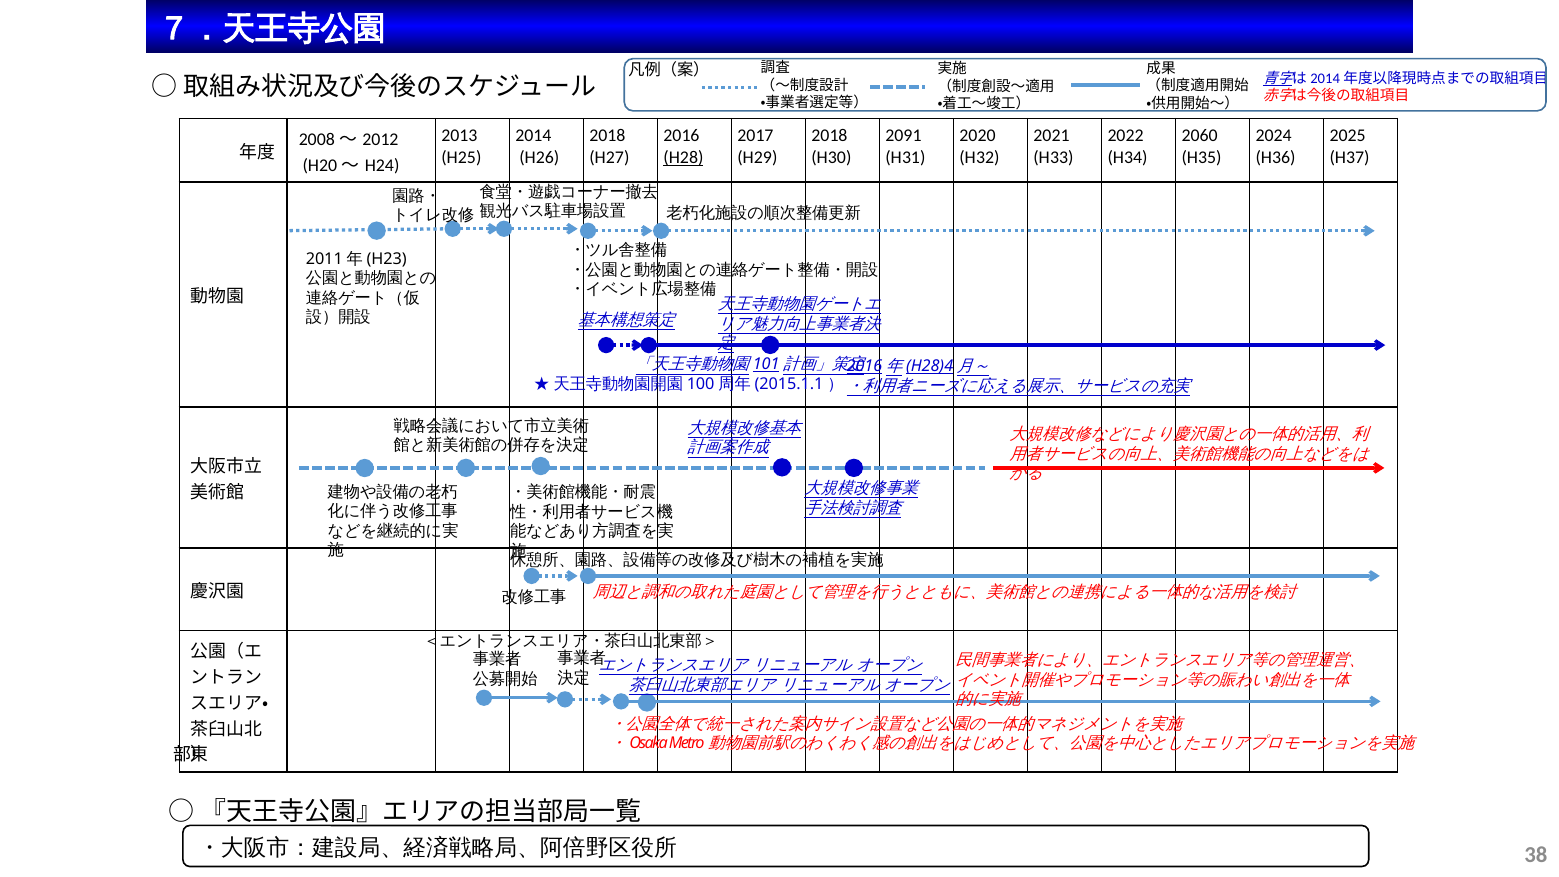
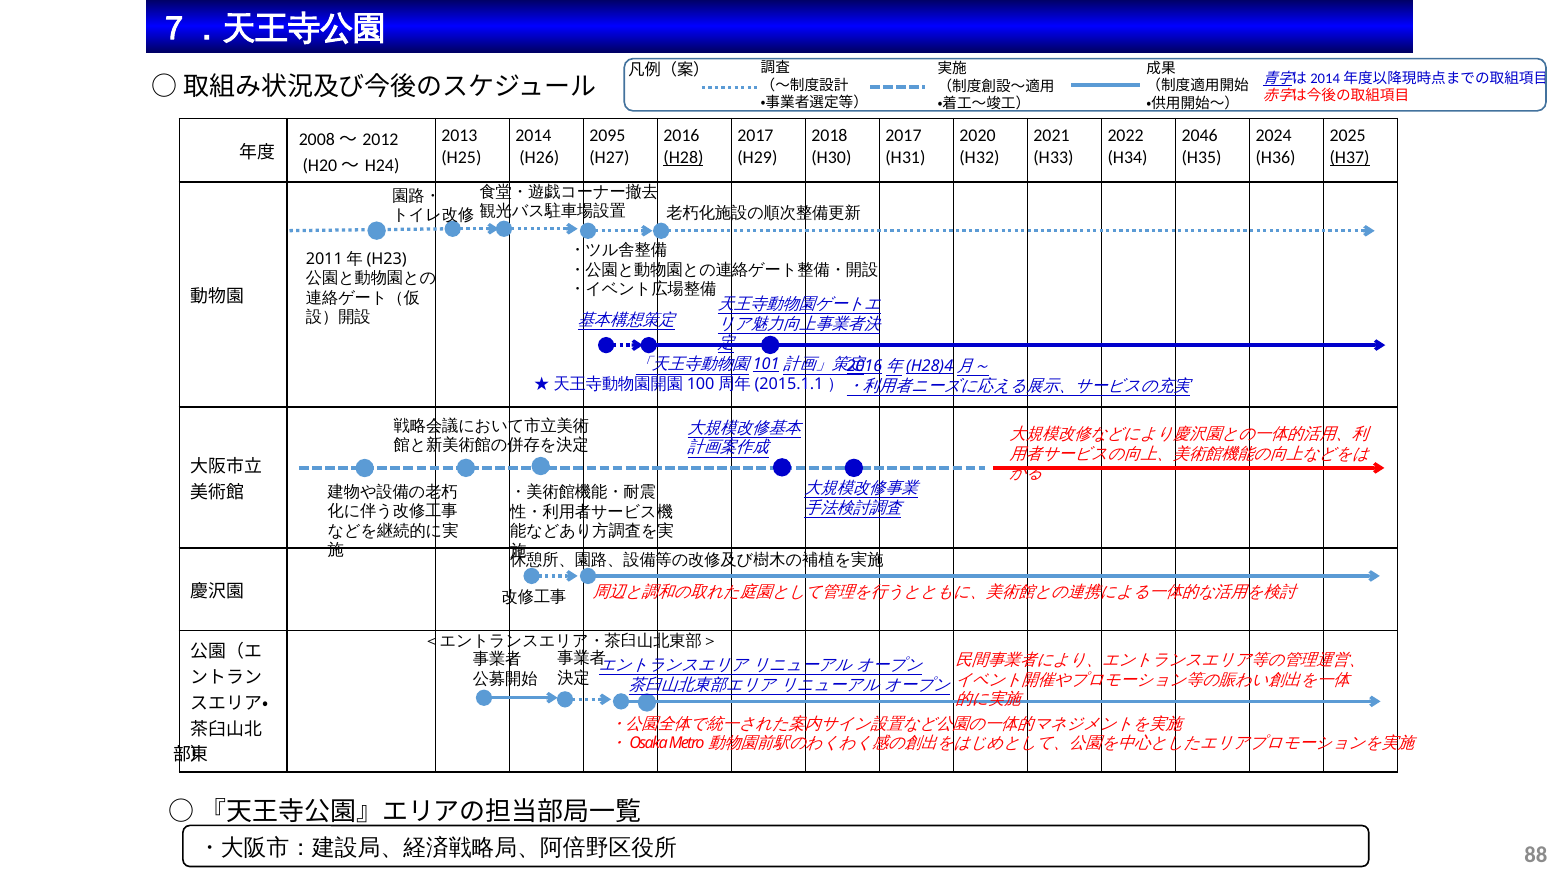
2018: 2018 -> 2095 (607, 136)
2091: 2091 -> 2017 (903, 136)
2060: 2060 -> 2046 (1200, 136)
H37 underline: none -> present (1350, 158)
38: 38 -> 88 (1536, 855)
